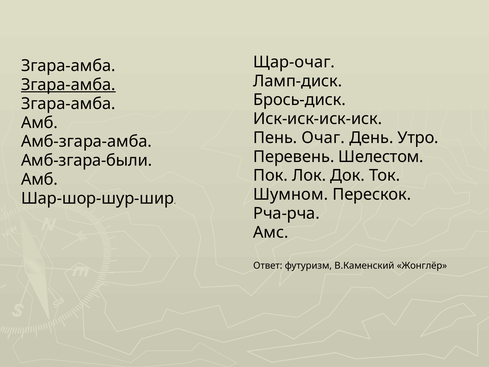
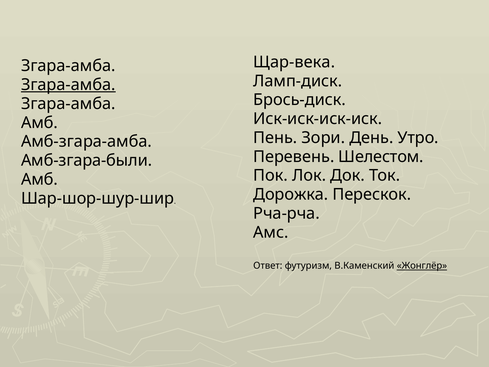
Щар-очаг: Щар-очаг -> Щар-века (294, 62)
Очаг: Очаг -> Зори (323, 138)
Шумном: Шумном -> Дорожка (291, 194)
Жонглёр underline: none -> present (422, 266)
